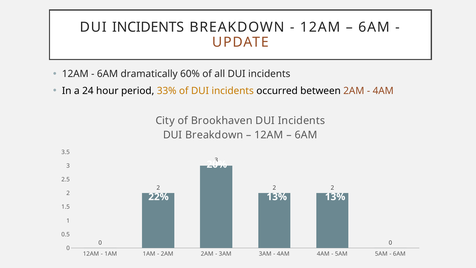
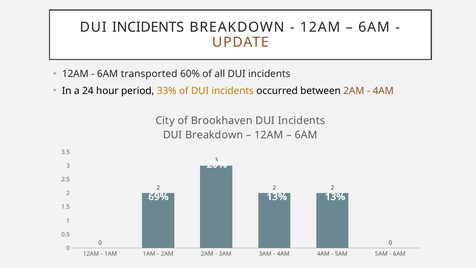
dramatically: dramatically -> transported (149, 74)
22%: 22% -> 69% (158, 197)
